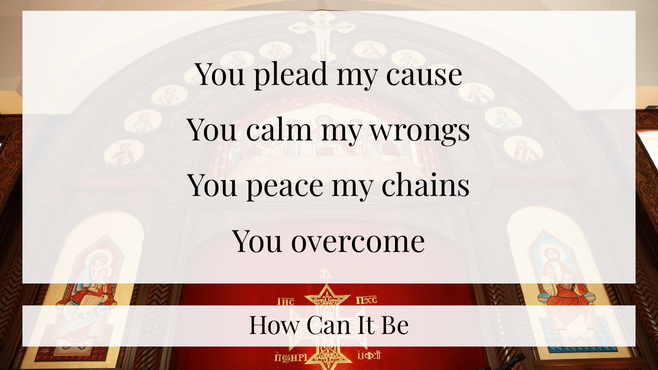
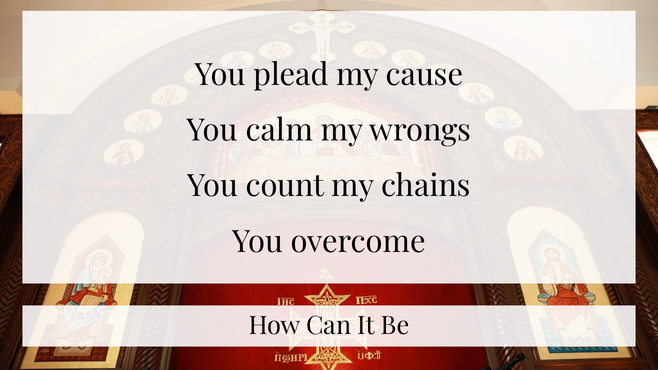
peace: peace -> count (285, 186)
